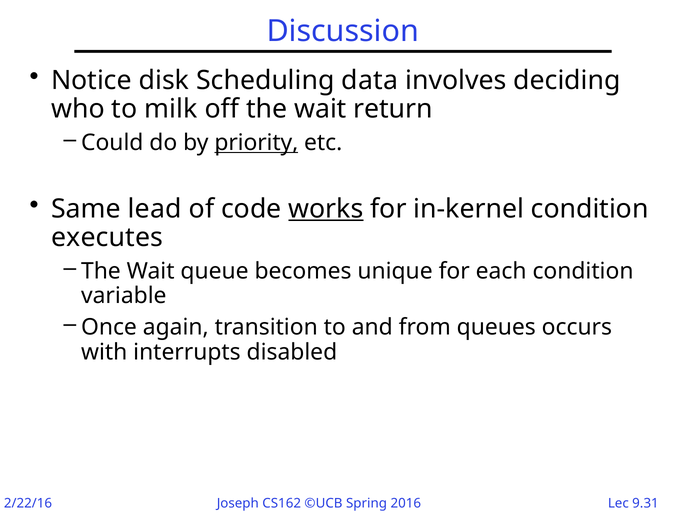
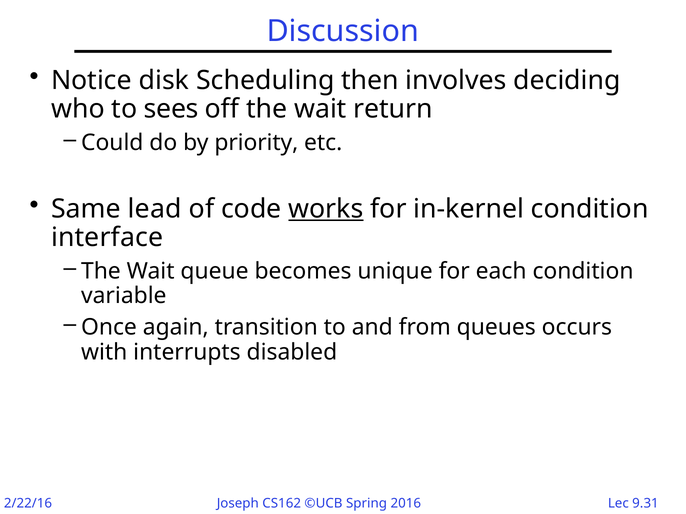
data: data -> then (370, 80)
milk: milk -> sees (171, 109)
priority underline: present -> none (256, 143)
executes: executes -> interface (107, 238)
